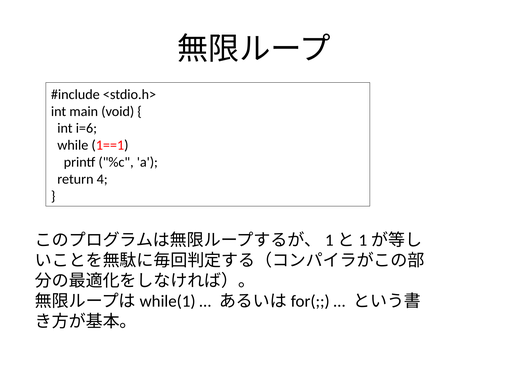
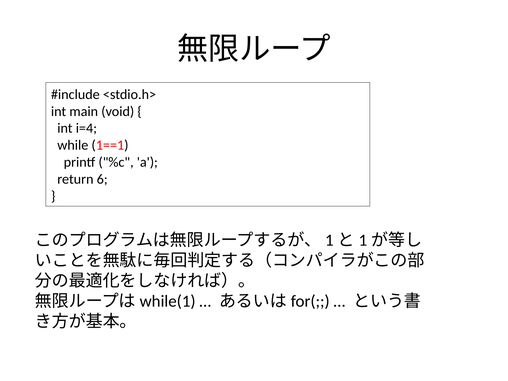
i=6: i=6 -> i=4 (86, 128)
4: 4 -> 6 (102, 179)
